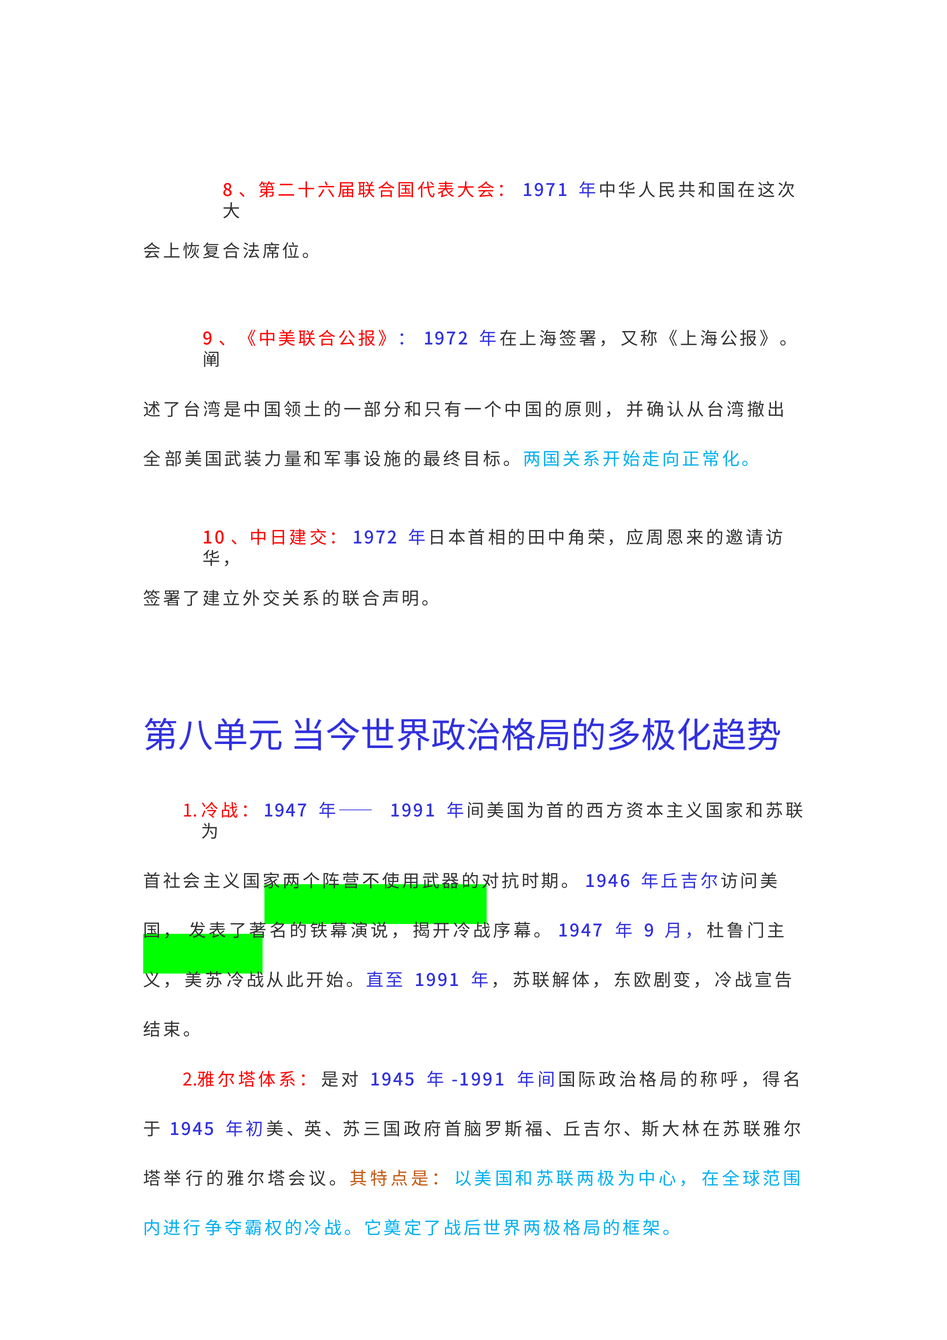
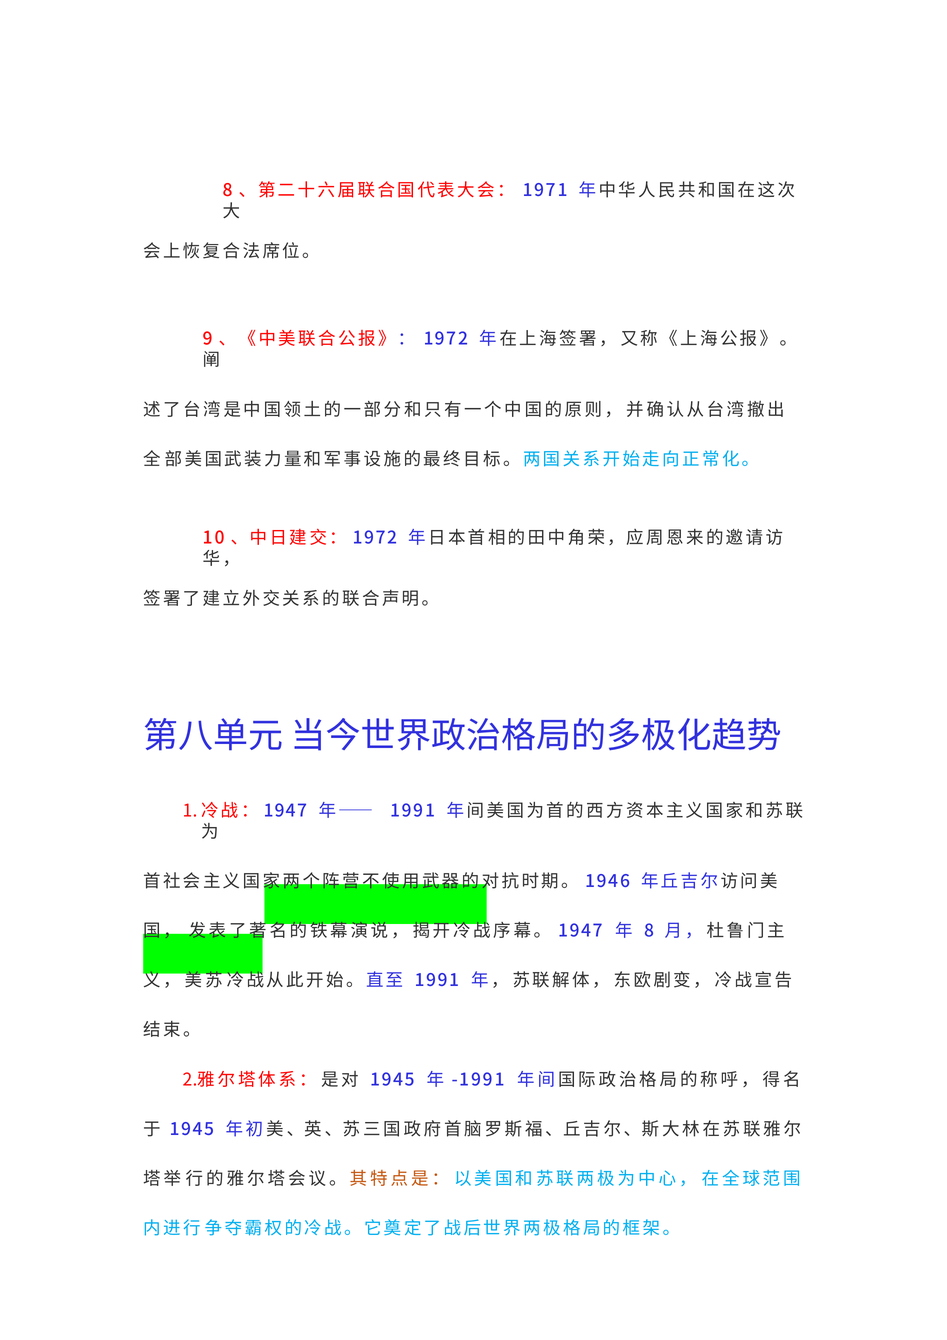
9: 9 -> 8 (649, 931)
